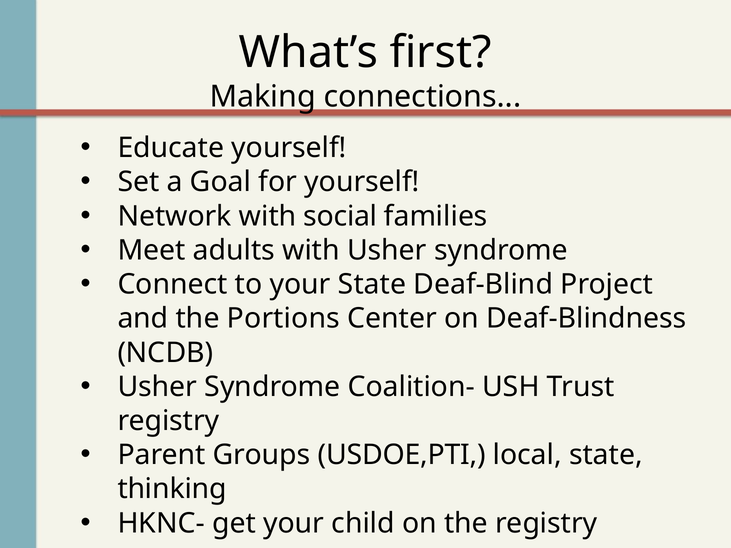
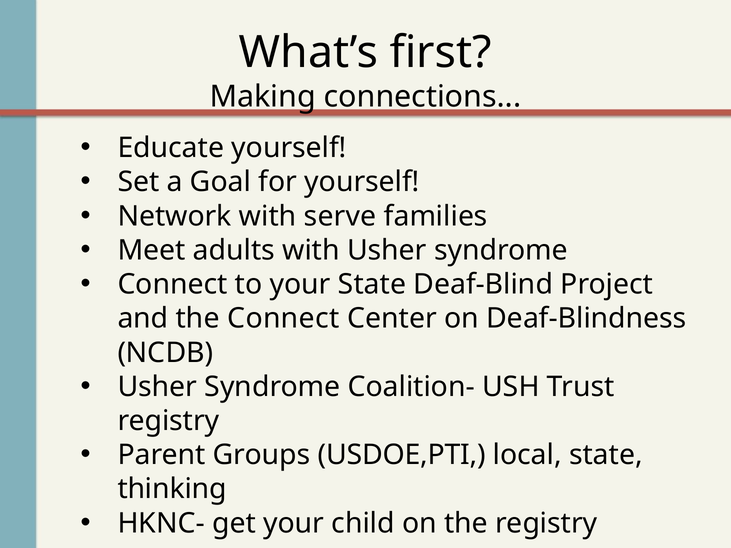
social: social -> serve (340, 216)
the Portions: Portions -> Connect (283, 319)
